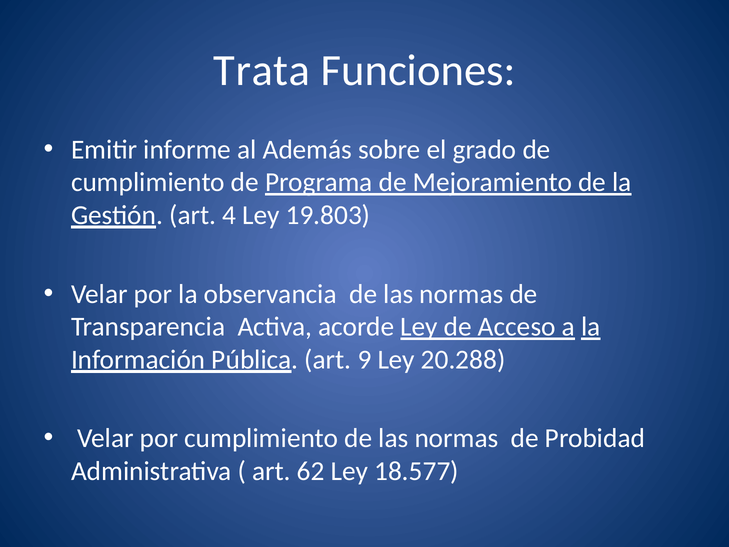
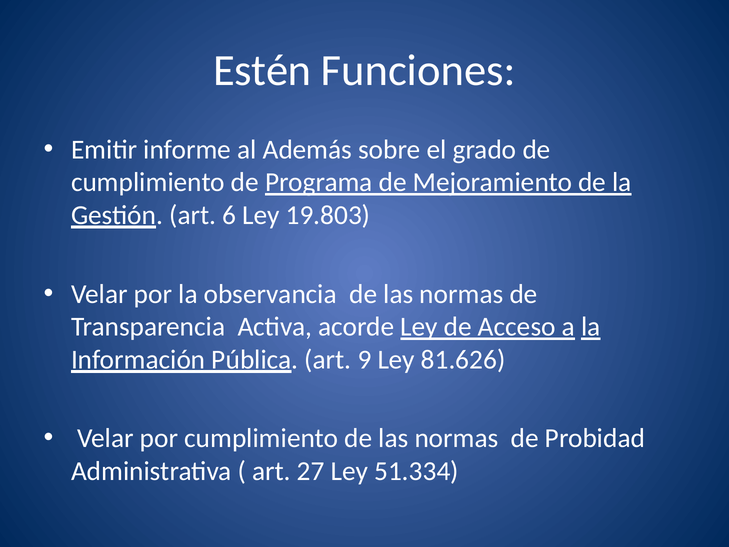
Trata: Trata -> Estén (262, 71)
4: 4 -> 6 (229, 215)
20.288: 20.288 -> 81.626 (463, 360)
62: 62 -> 27 (311, 471)
18.577: 18.577 -> 51.334 (417, 471)
